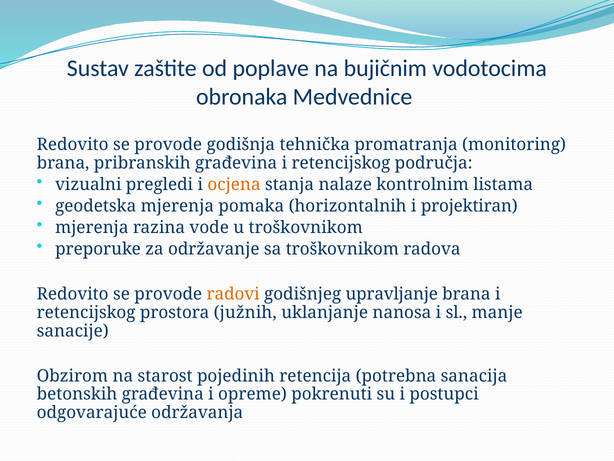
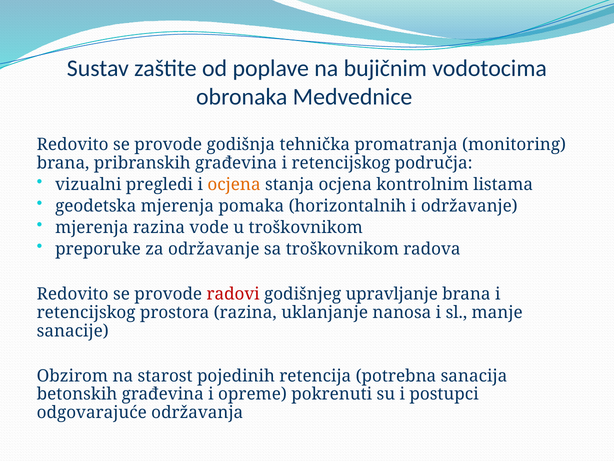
stanja nalaze: nalaze -> ocjena (345, 184)
i projektiran: projektiran -> održavanje (469, 206)
radovi colour: orange -> red (233, 294)
prostora južnih: južnih -> razina (245, 312)
